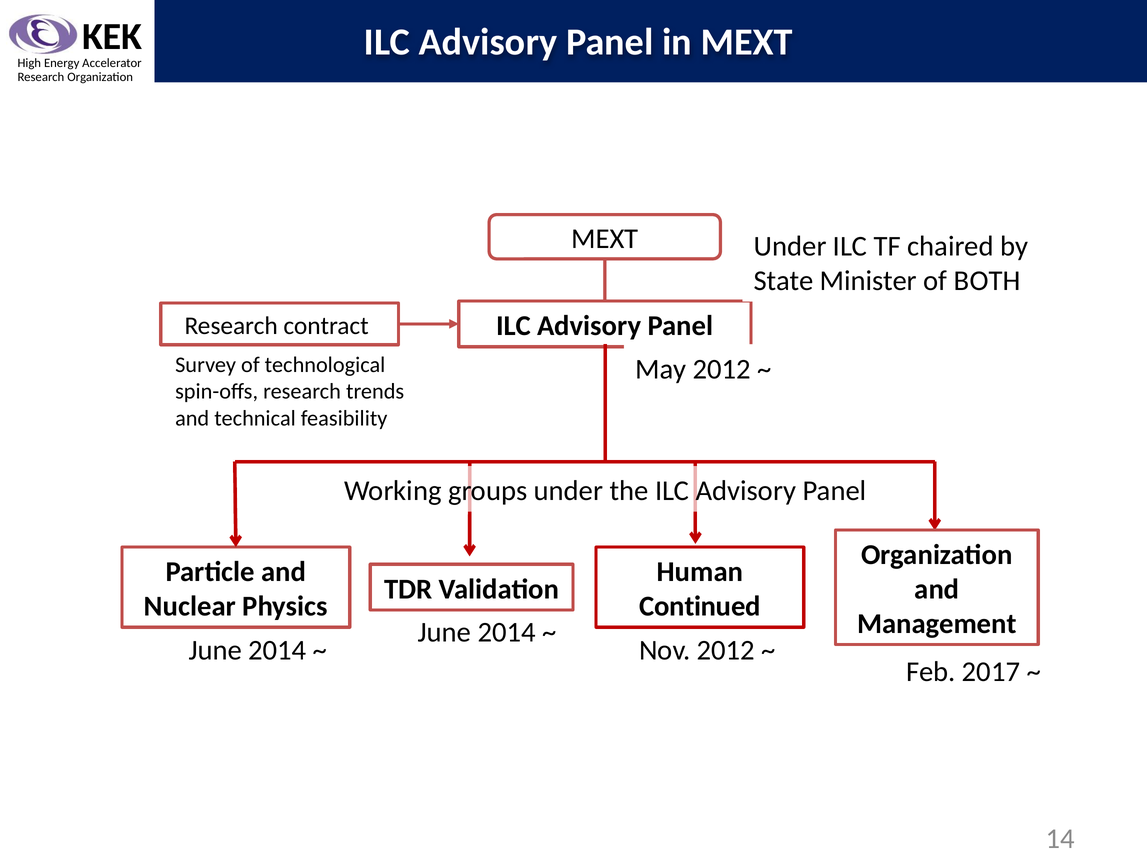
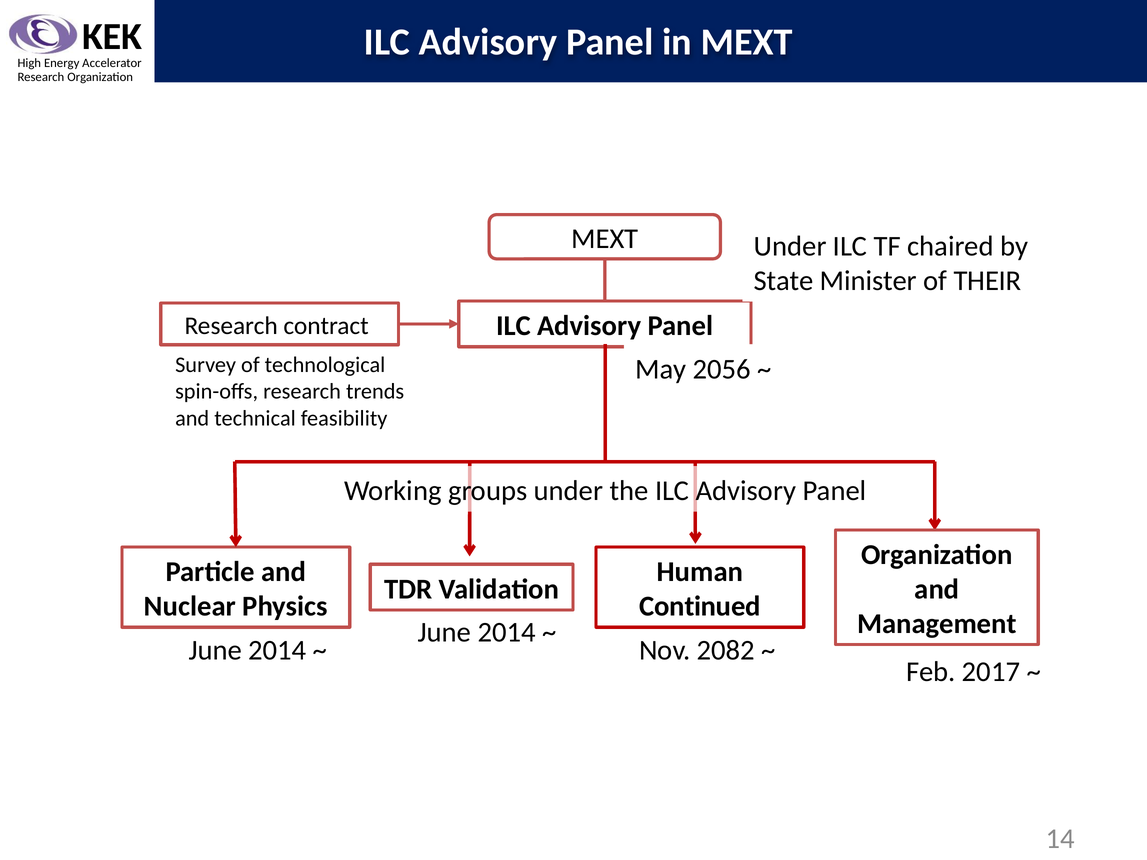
BOTH: BOTH -> THEIR (988, 281)
May 2012: 2012 -> 2056 (722, 369)
Nov 2012: 2012 -> 2082 (726, 651)
